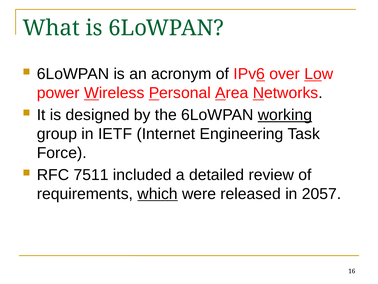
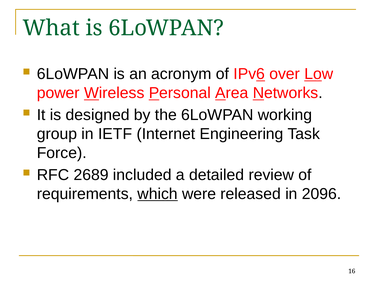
working underline: present -> none (285, 115)
7511: 7511 -> 2689 (91, 175)
2057: 2057 -> 2096 (322, 194)
